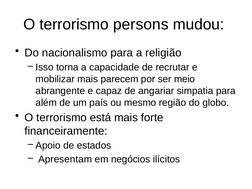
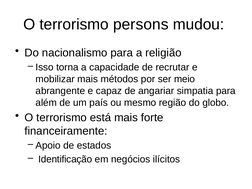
parecem: parecem -> métodos (120, 79)
Apresentam: Apresentam -> Identificação (65, 159)
